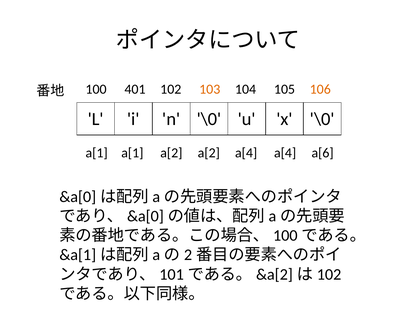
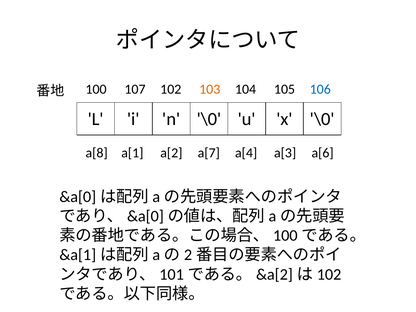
401: 401 -> 107 (135, 89)
106 colour: orange -> blue (320, 89)
a[1: a[1 -> a[8 (97, 153)
a[2 a[2: a[2 -> a[7 (209, 153)
a[4 a[4: a[4 -> a[3 (285, 153)
